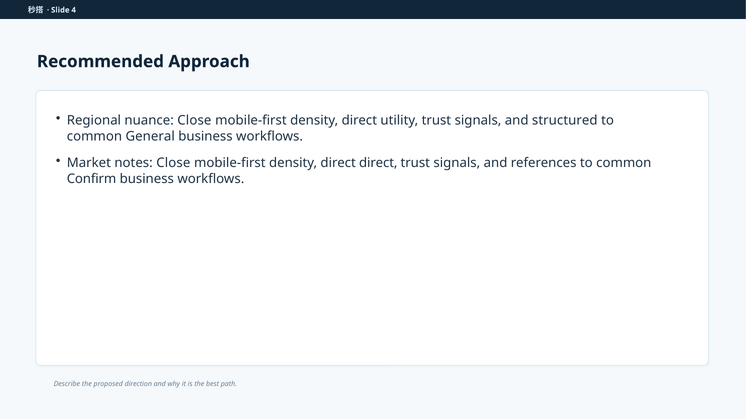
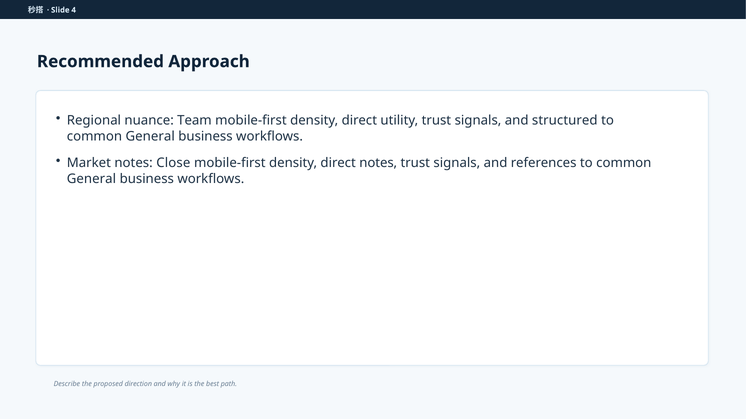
nuance Close: Close -> Team (194, 121)
direct direct: direct -> notes (378, 163)
Confirm: Confirm -> General (91, 179)
